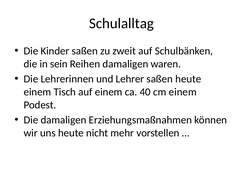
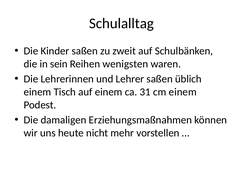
Reihen damaligen: damaligen -> wenigsten (125, 64)
saßen heute: heute -> üblich (188, 79)
40: 40 -> 31 (145, 92)
